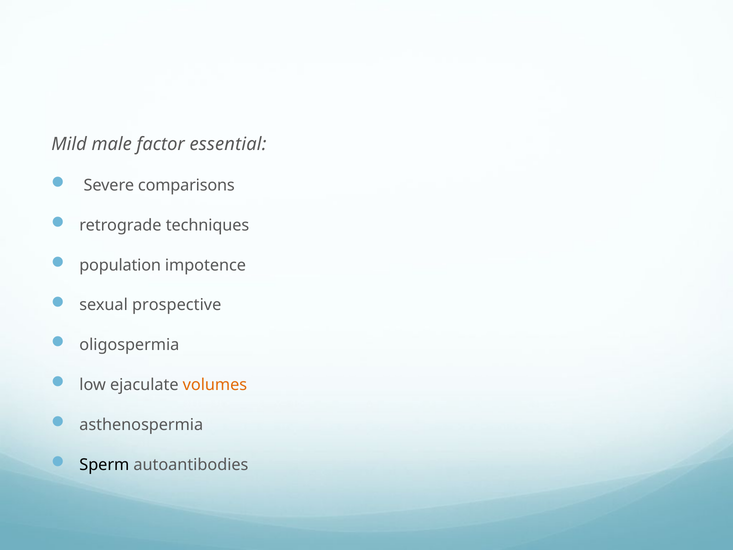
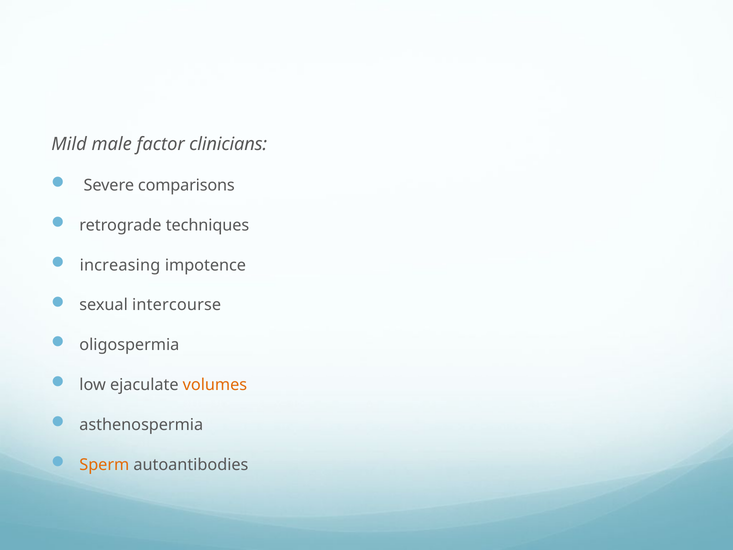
essential: essential -> clinicians (228, 144)
population: population -> increasing (120, 265)
prospective: prospective -> intercourse (177, 305)
Sperm colour: black -> orange (104, 465)
